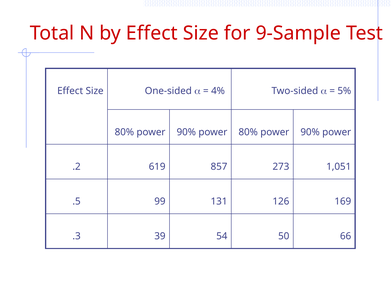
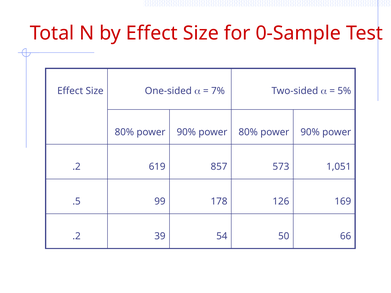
9-Sample: 9-Sample -> 0-Sample (298, 33)
4%: 4% -> 7% (218, 91)
273: 273 -> 573 (281, 167)
131: 131 -> 178 (219, 202)
.3: .3 -> .2 (77, 236)
